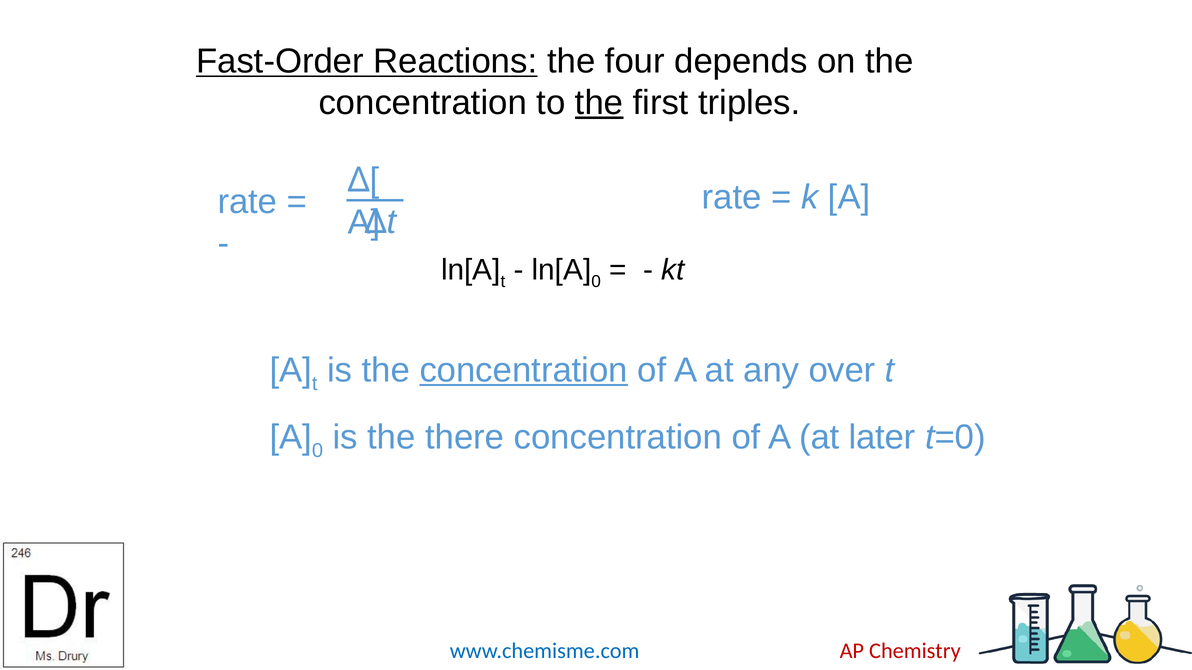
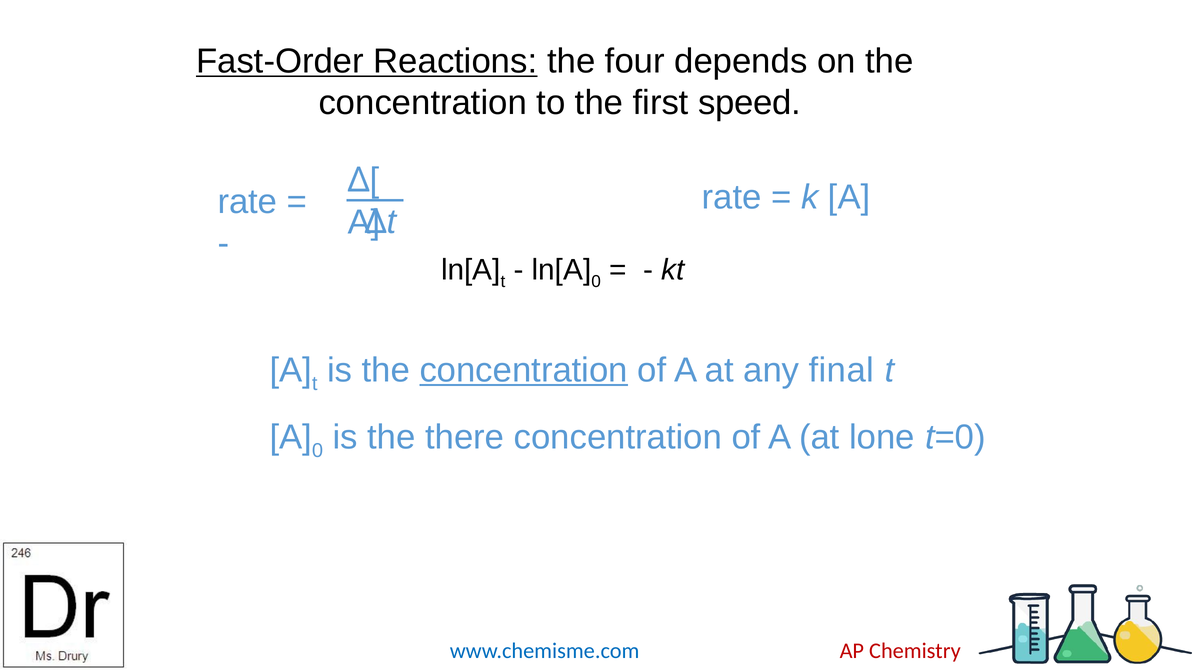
the underline: present -> none (599, 103)
triples: triples -> speed (749, 103)
over: over -> final (841, 370)
later: later -> lone (882, 438)
